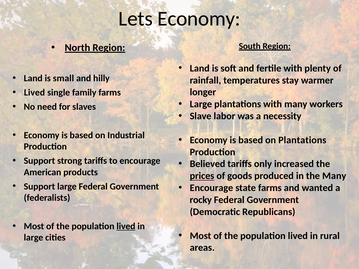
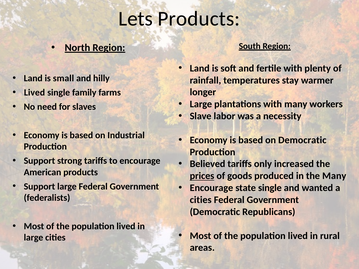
Lets Economy: Economy -> Products (199, 19)
on Plantations: Plantations -> Democratic (302, 140)
state farms: farms -> single (270, 188)
rocky: rocky -> cities (201, 200)
lived underline: present -> none (126, 226)
